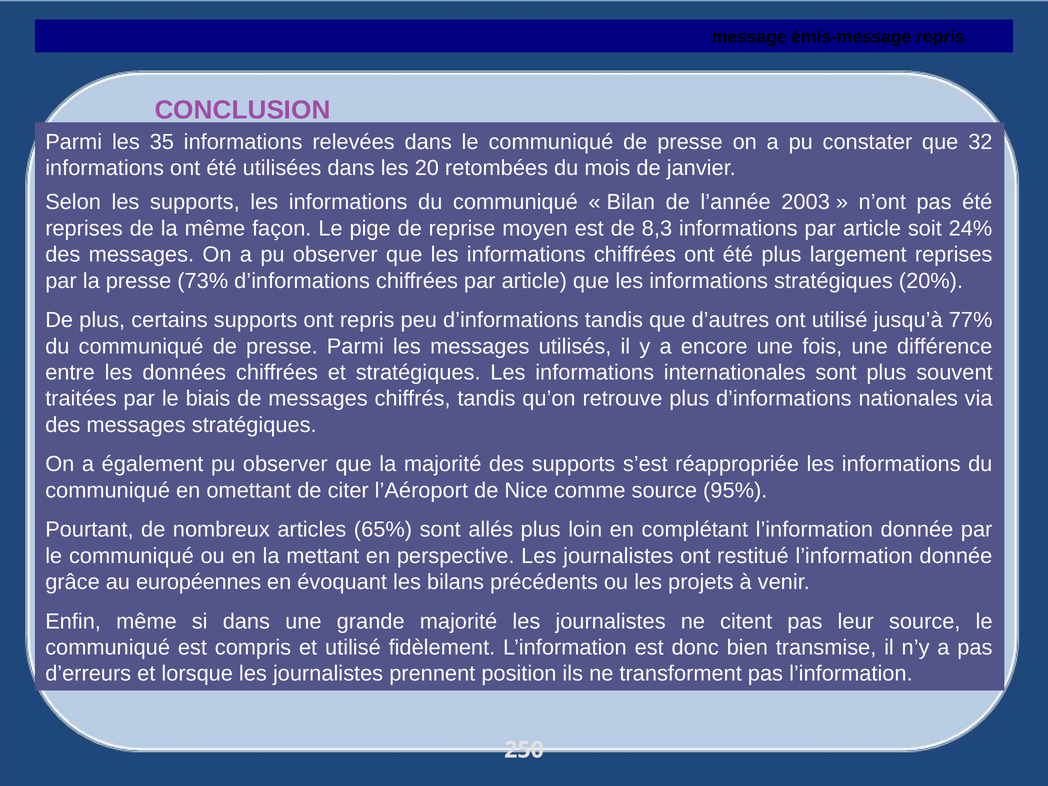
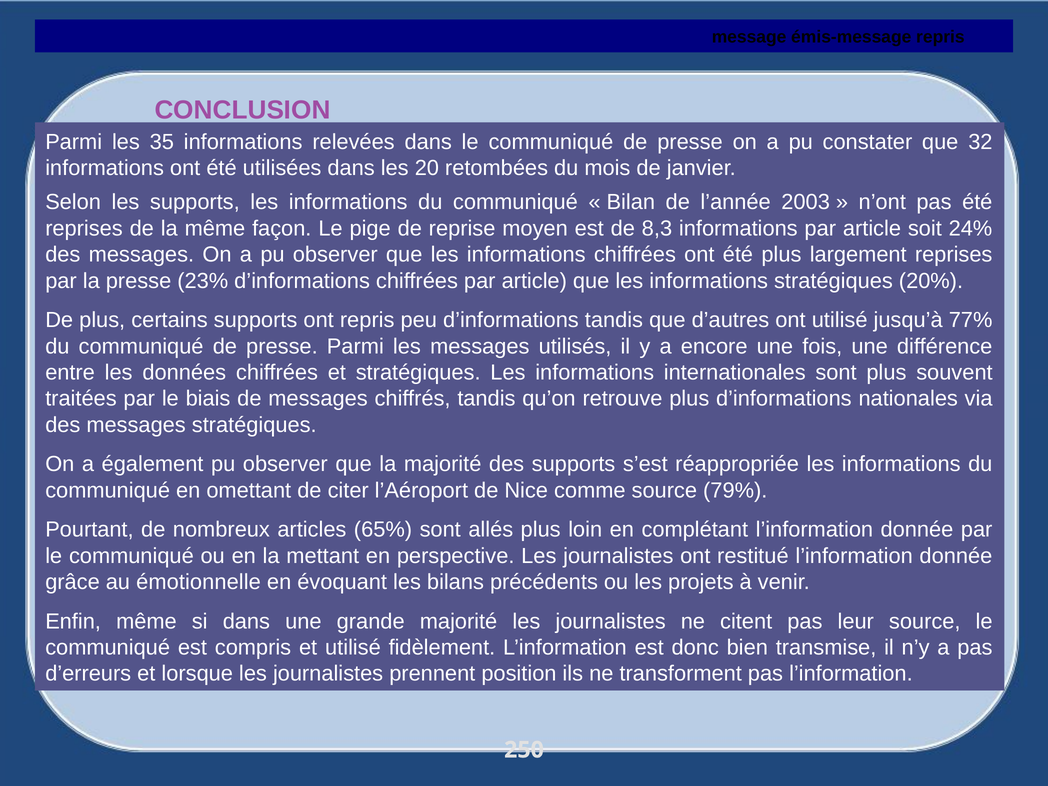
73%: 73% -> 23% (203, 281)
95%: 95% -> 79% (735, 490)
européennes: européennes -> émotionnelle (199, 582)
